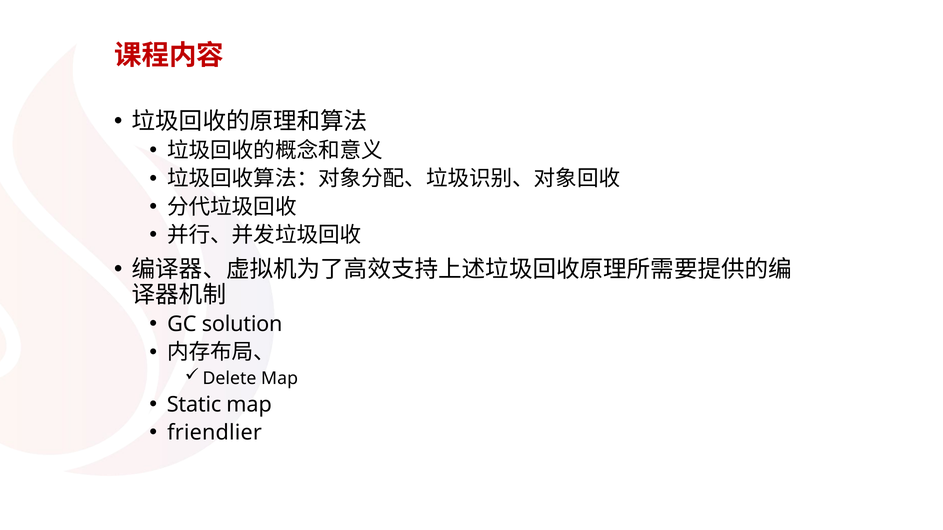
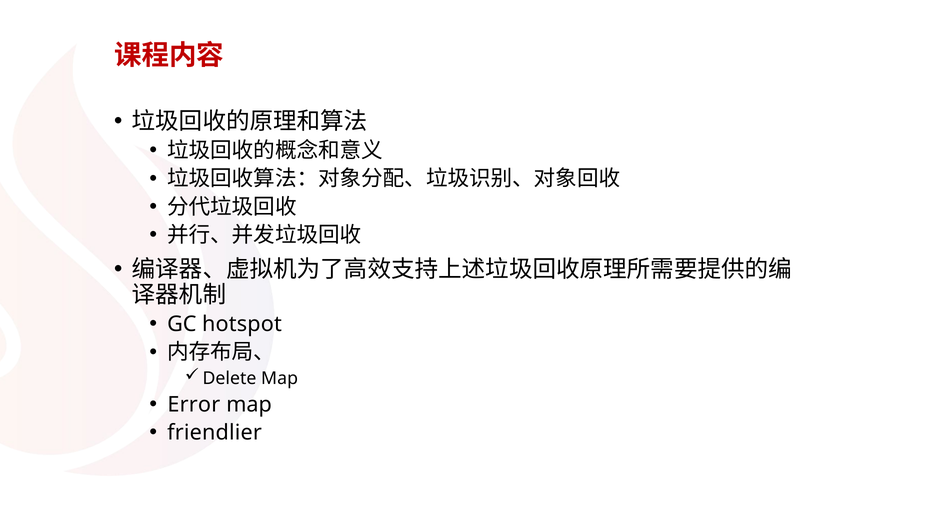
solution: solution -> hotspot (242, 324)
Static: Static -> Error (194, 405)
